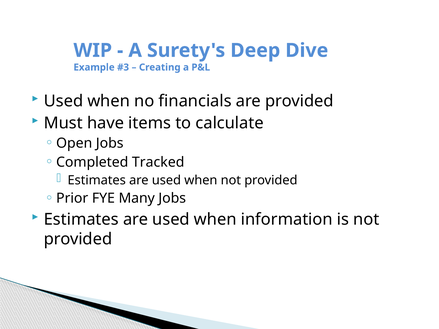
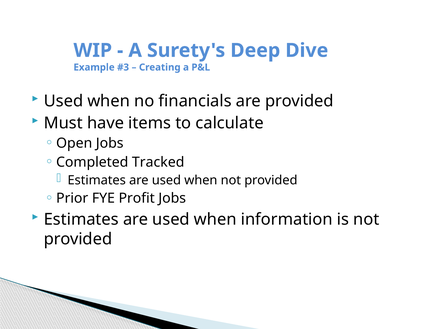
Many: Many -> Profit (137, 199)
